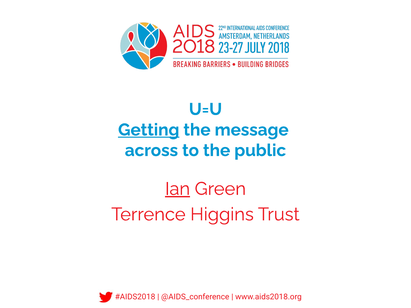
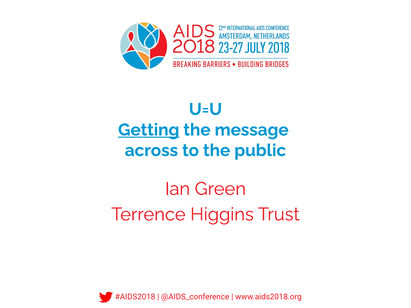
Ian underline: present -> none (178, 189)
